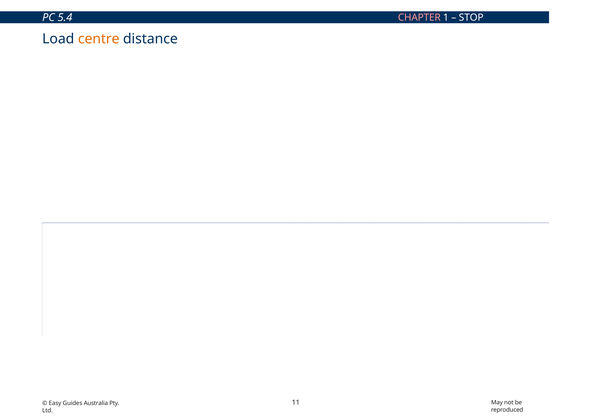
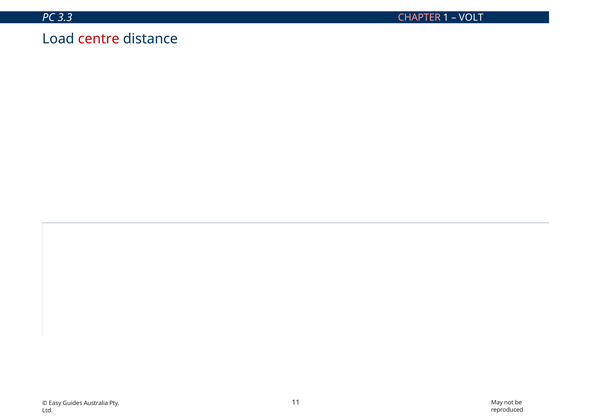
5.4: 5.4 -> 3.3 (65, 17)
STOP: STOP -> VOLT (471, 17)
centre colour: orange -> red (99, 39)
